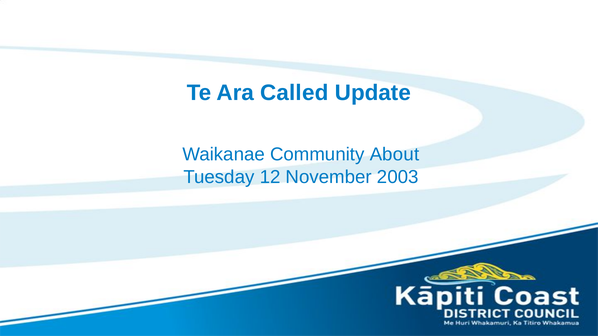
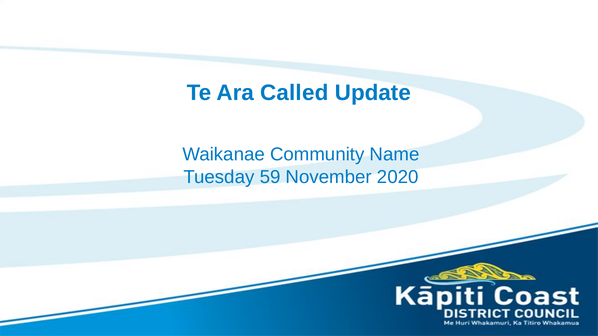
About: About -> Name (395, 155)
12: 12 -> 59 (270, 177)
2003: 2003 -> 2020 (398, 177)
